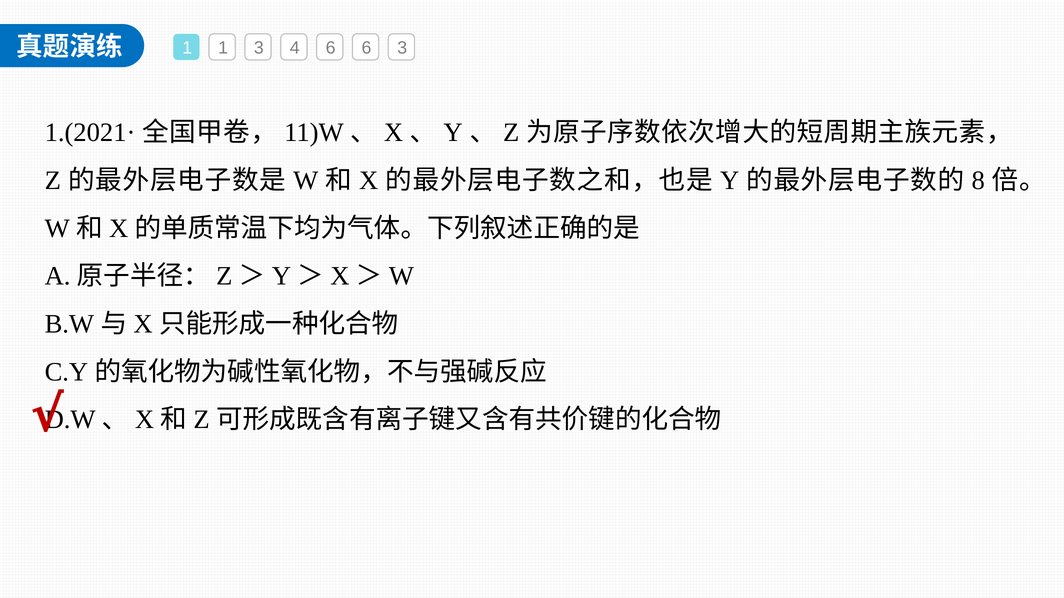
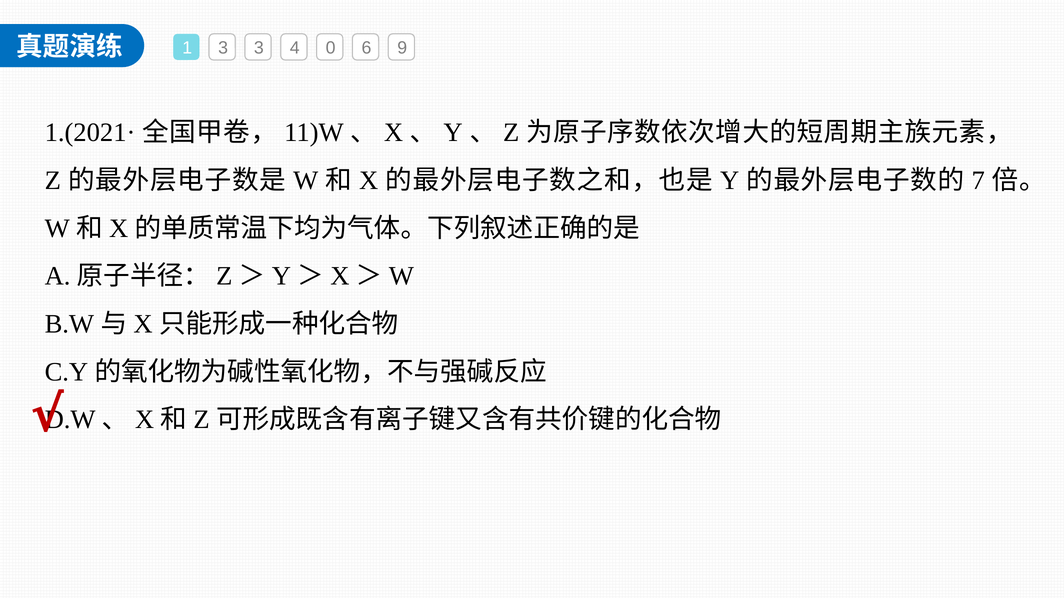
1 1: 1 -> 3 (223, 48)
4 6: 6 -> 0 (331, 48)
6 3: 3 -> 9 (402, 48)
8: 8 -> 7 (978, 181)
